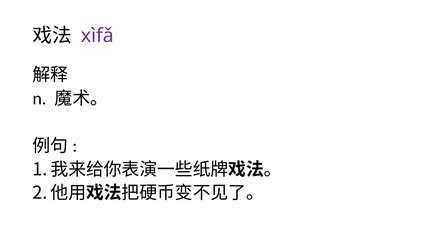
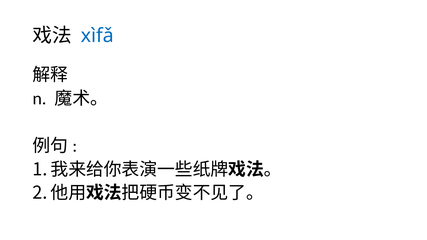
xìfǎ colour: purple -> blue (97, 36)
